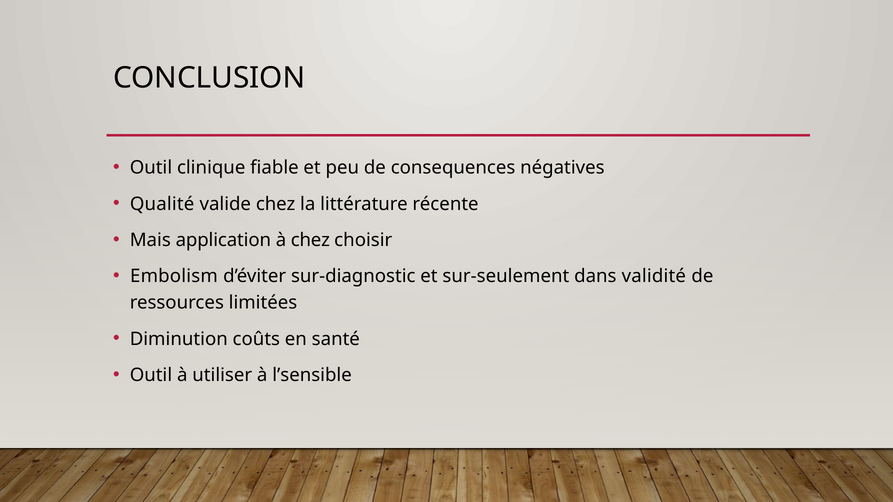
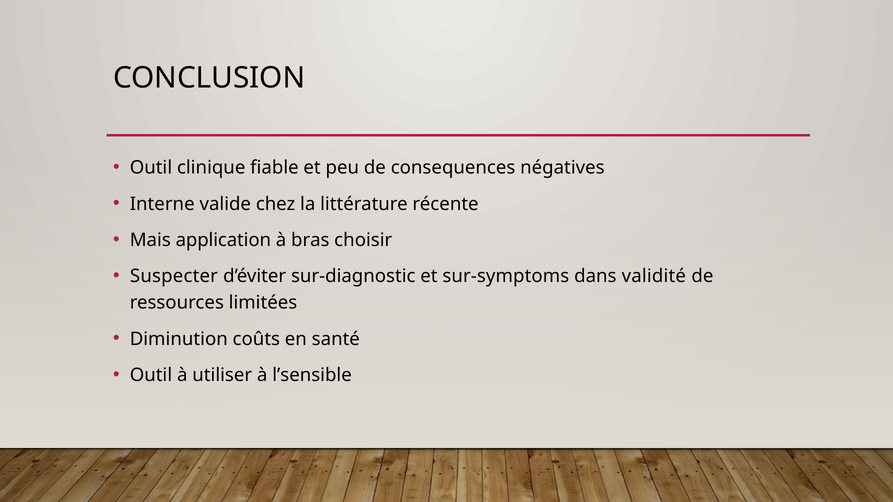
Qualité: Qualité -> Interne (162, 204)
à chez: chez -> bras (310, 240)
Embolism: Embolism -> Suspecter (174, 276)
sur-seulement: sur-seulement -> sur-symptoms (506, 276)
